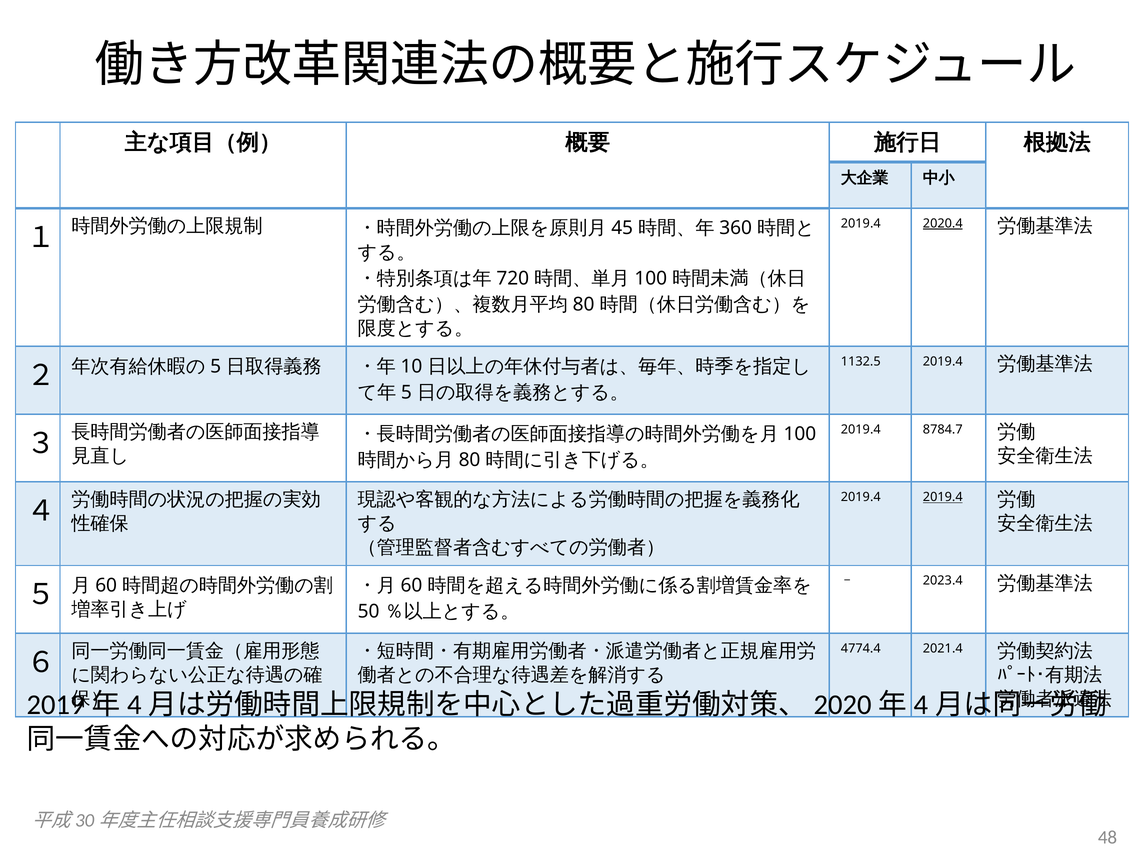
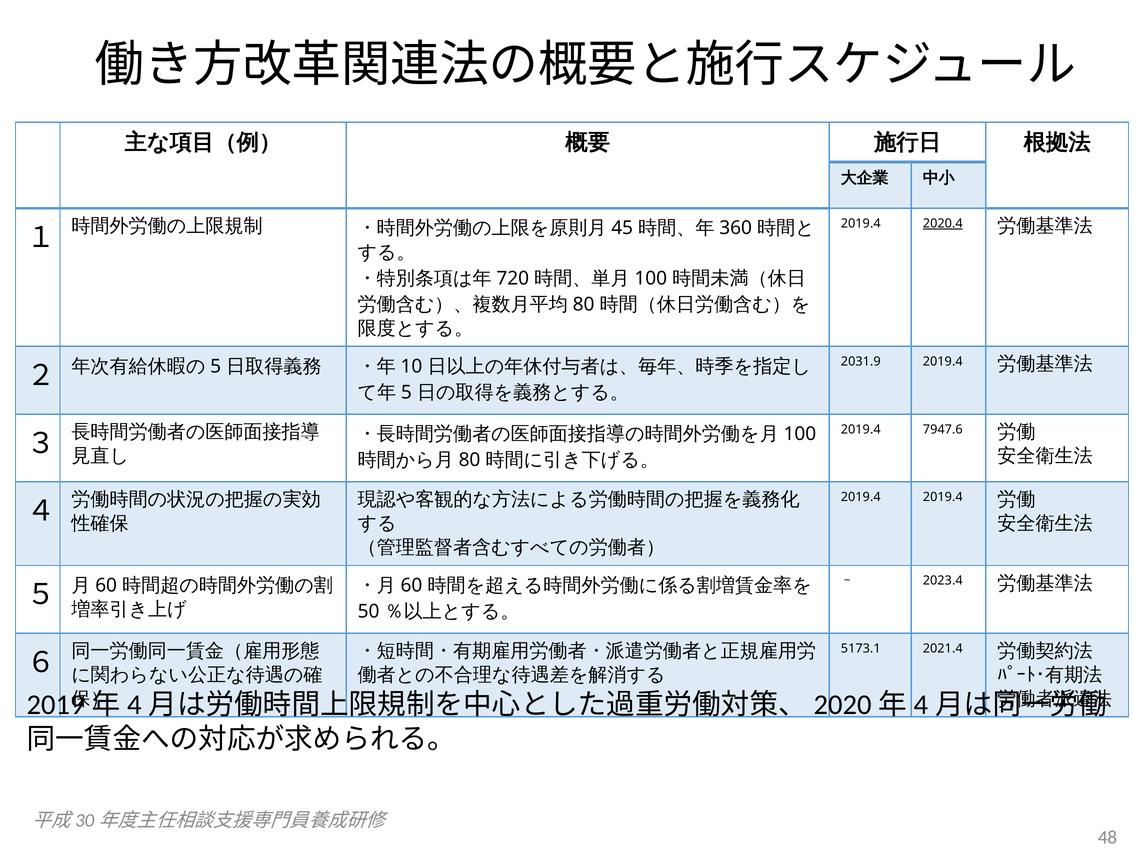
1132.5: 1132.5 -> 2031.9 (861, 362)
8784.7: 8784.7 -> 7947.6 (943, 429)
2019.4 underline: present -> none (943, 497)
4774.4: 4774.4 -> 5173.1 (861, 648)
